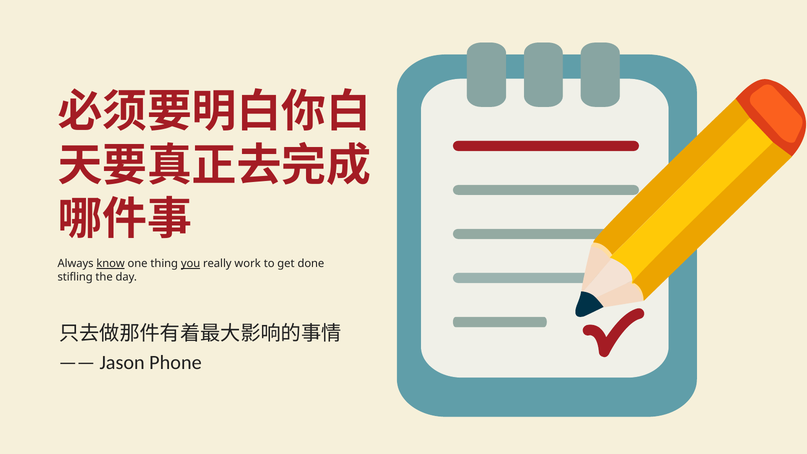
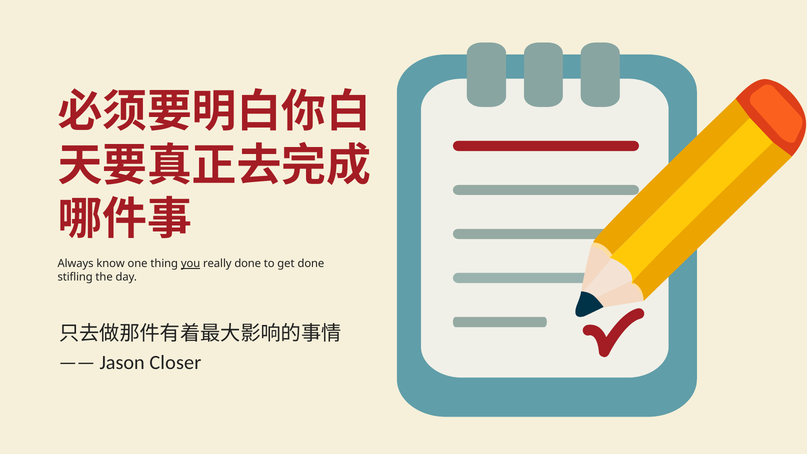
know underline: present -> none (111, 264)
really work: work -> done (248, 264)
Phone: Phone -> Closer (175, 362)
